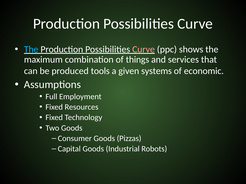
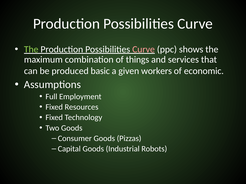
The colour: light blue -> light green (31, 49)
tools: tools -> basic (100, 71)
systems: systems -> workers (157, 71)
